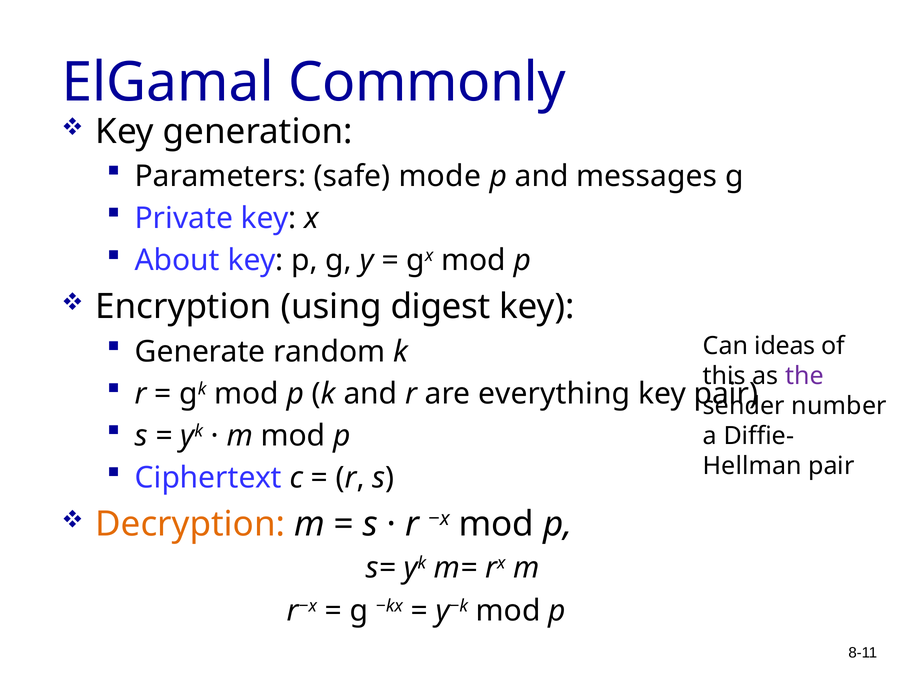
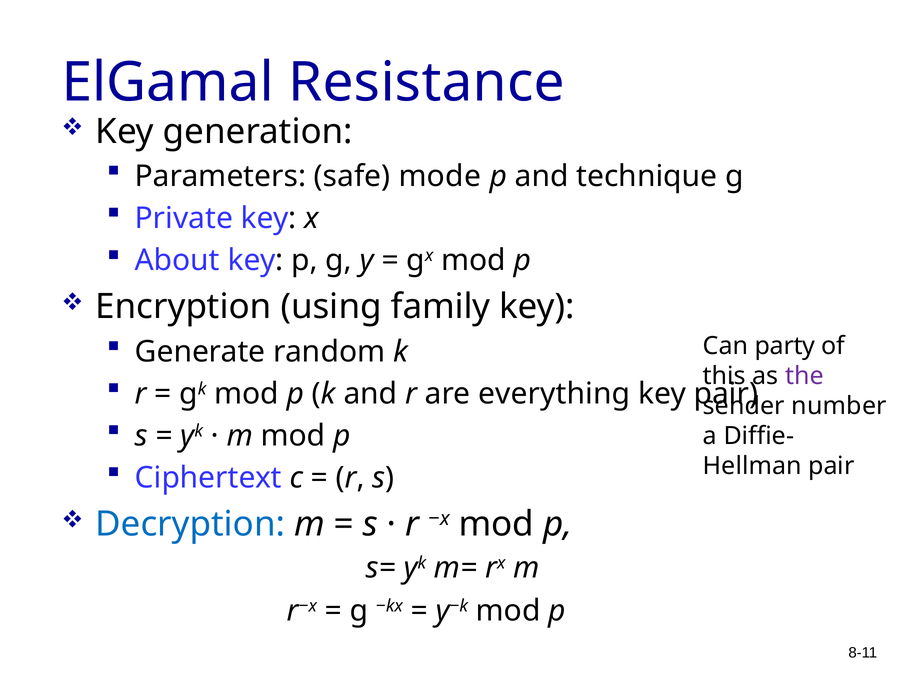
Commonly: Commonly -> Resistance (427, 83)
messages: messages -> technique (647, 176)
digest: digest -> family (440, 307)
ideas: ideas -> party (785, 346)
Decryption colour: orange -> blue (190, 524)
